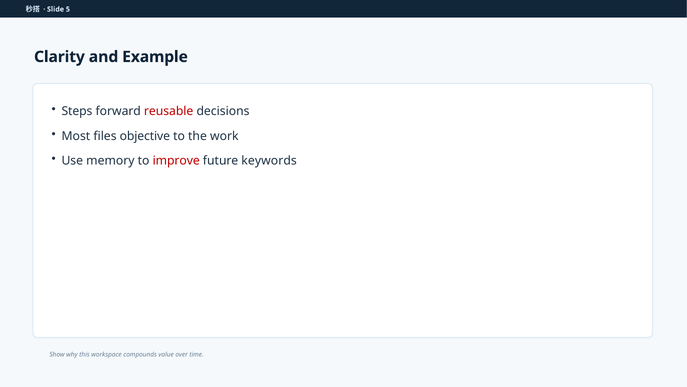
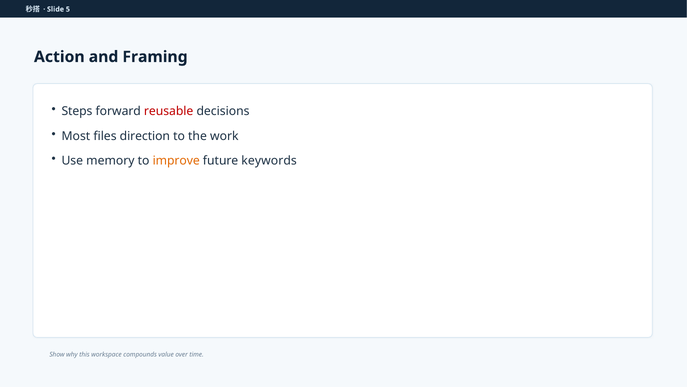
Clarity: Clarity -> Action (59, 57)
Example: Example -> Framing (155, 57)
objective: objective -> direction (145, 136)
improve colour: red -> orange (176, 160)
